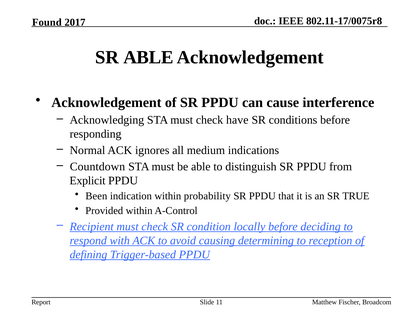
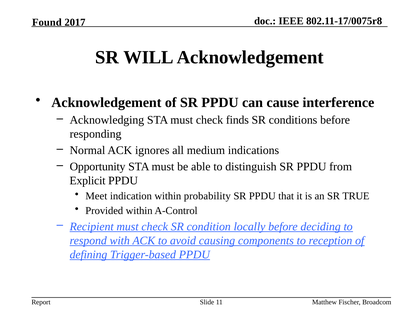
SR ABLE: ABLE -> WILL (148, 57)
have: have -> finds (237, 120)
Countdown: Countdown -> Opportunity (98, 166)
Been: Been -> Meet (96, 196)
determining: determining -> components (266, 240)
